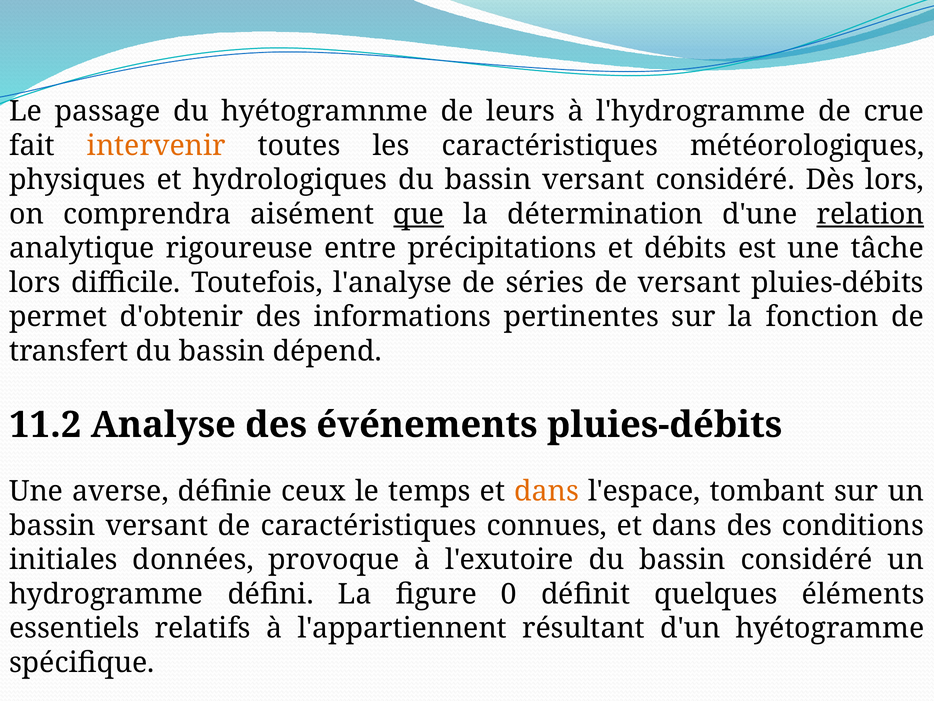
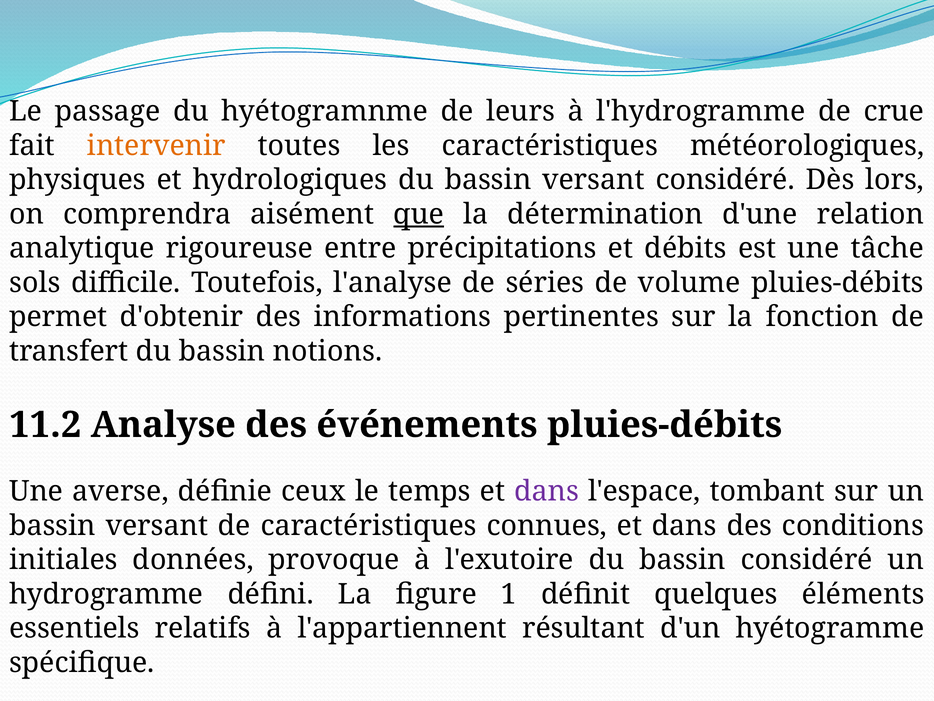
relation underline: present -> none (870, 214)
lors: lors -> sols (35, 282)
de versant: versant -> volume (689, 282)
dépend: dépend -> notions (327, 351)
dans colour: orange -> purple (547, 491)
0: 0 -> 1 (509, 594)
